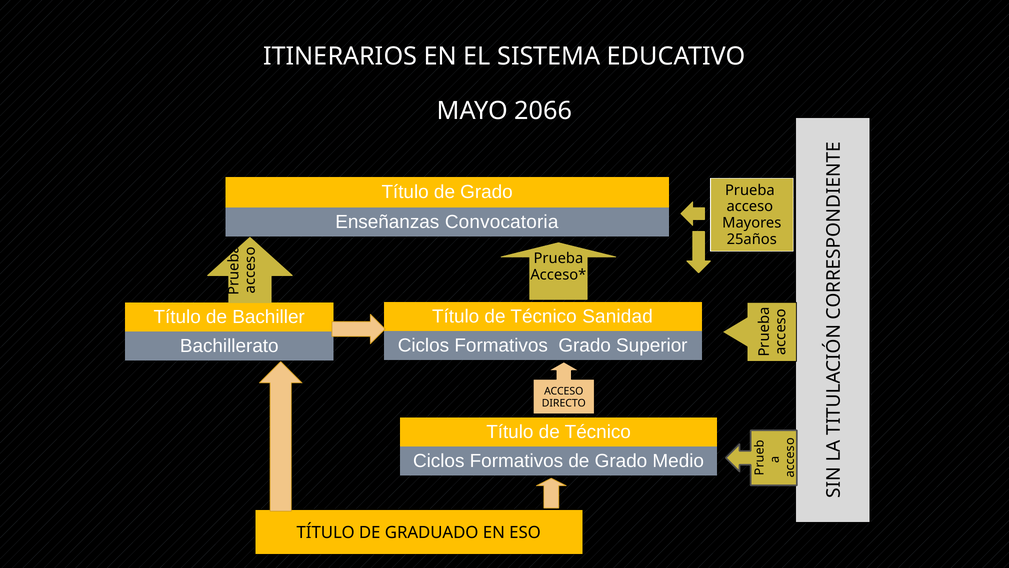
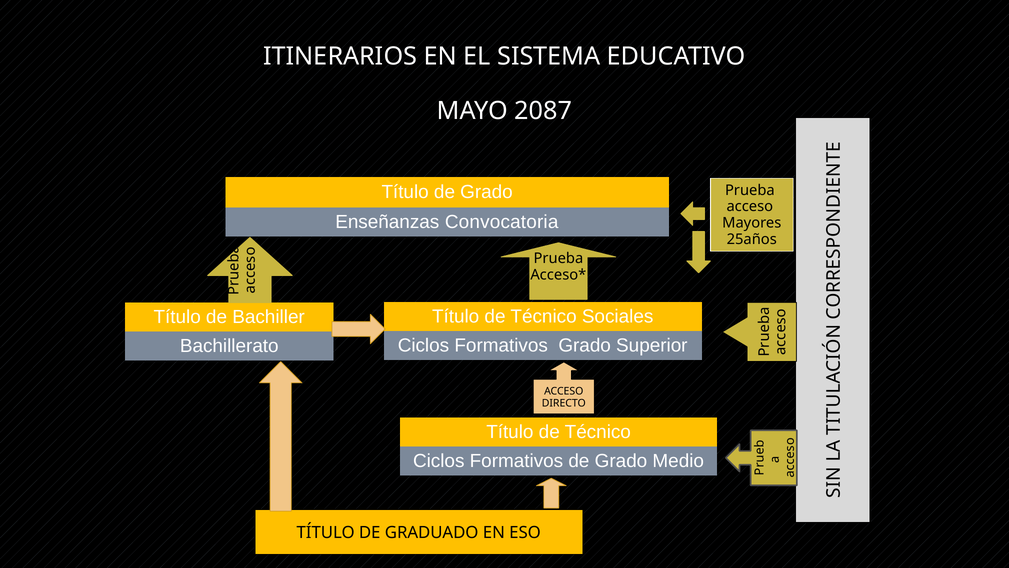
2066: 2066 -> 2087 (543, 111)
Sanidad: Sanidad -> Sociales (618, 316)
